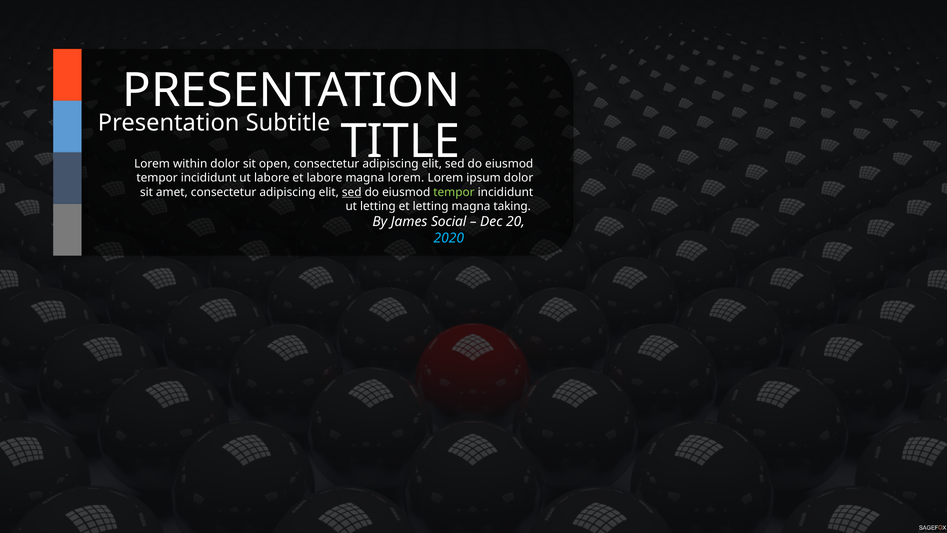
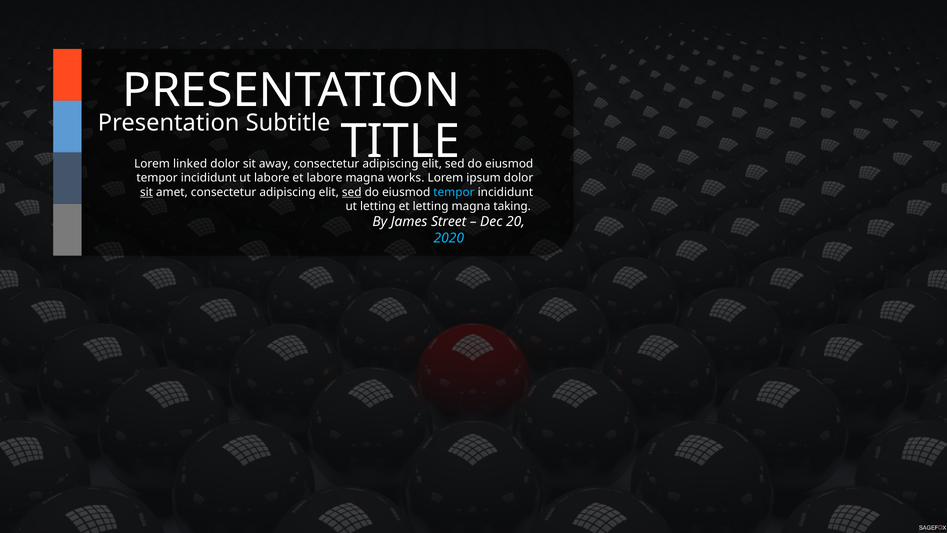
within: within -> linked (190, 164)
open: open -> away (275, 164)
magna lorem: lorem -> works (406, 178)
sit underline: none -> present (146, 192)
tempor colour: light green -> light blue (454, 192)
Social: Social -> Street (449, 222)
